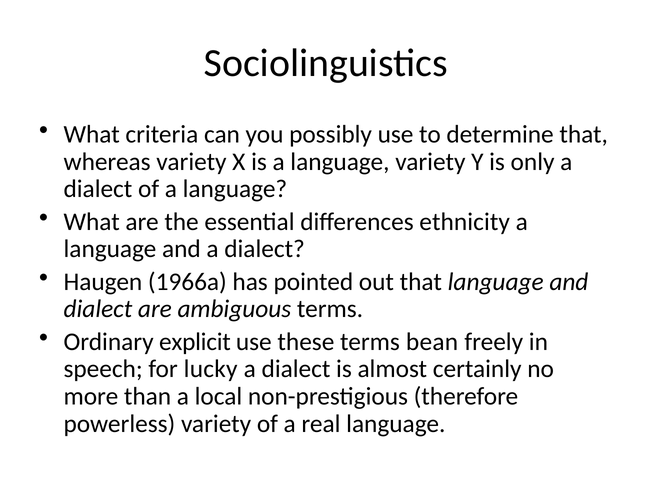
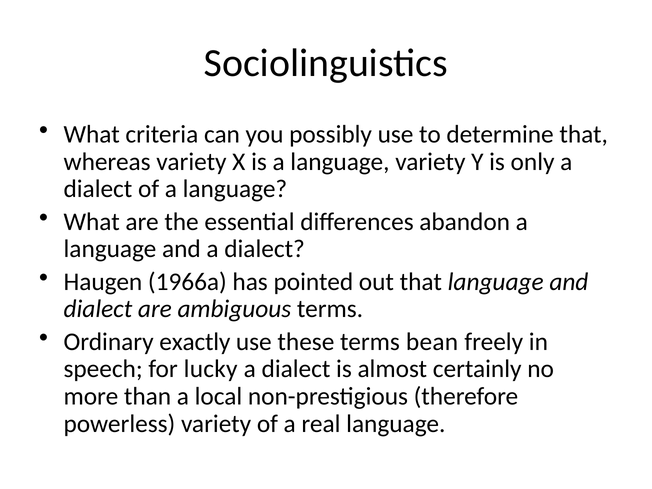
ethnicity: ethnicity -> abandon (465, 222)
explicit: explicit -> exactly (195, 342)
